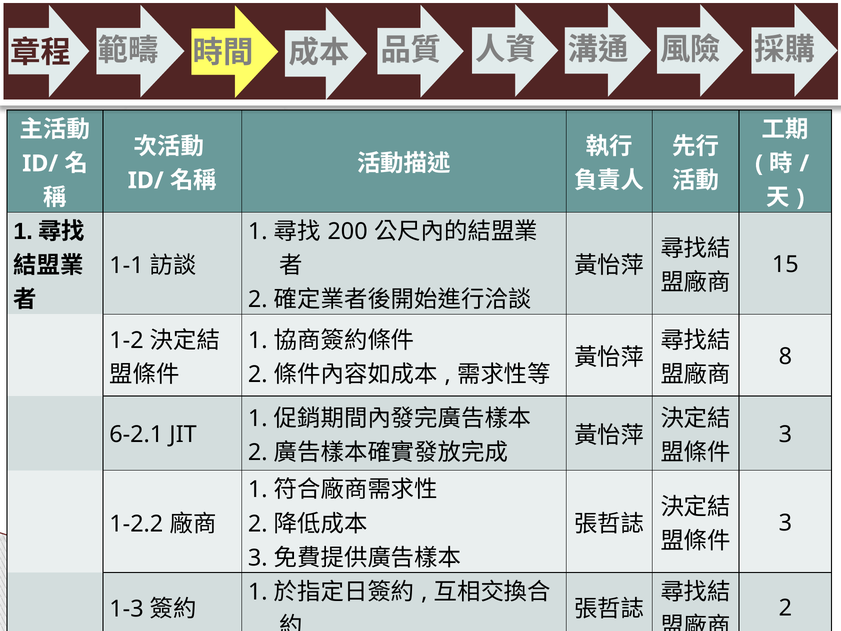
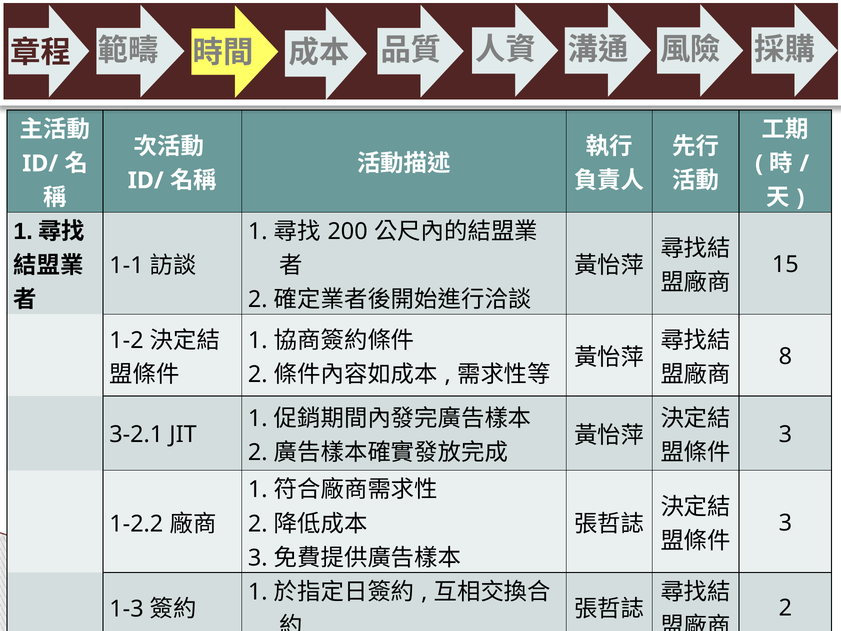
6-2.1: 6-2.1 -> 3-2.1 (136, 434)
